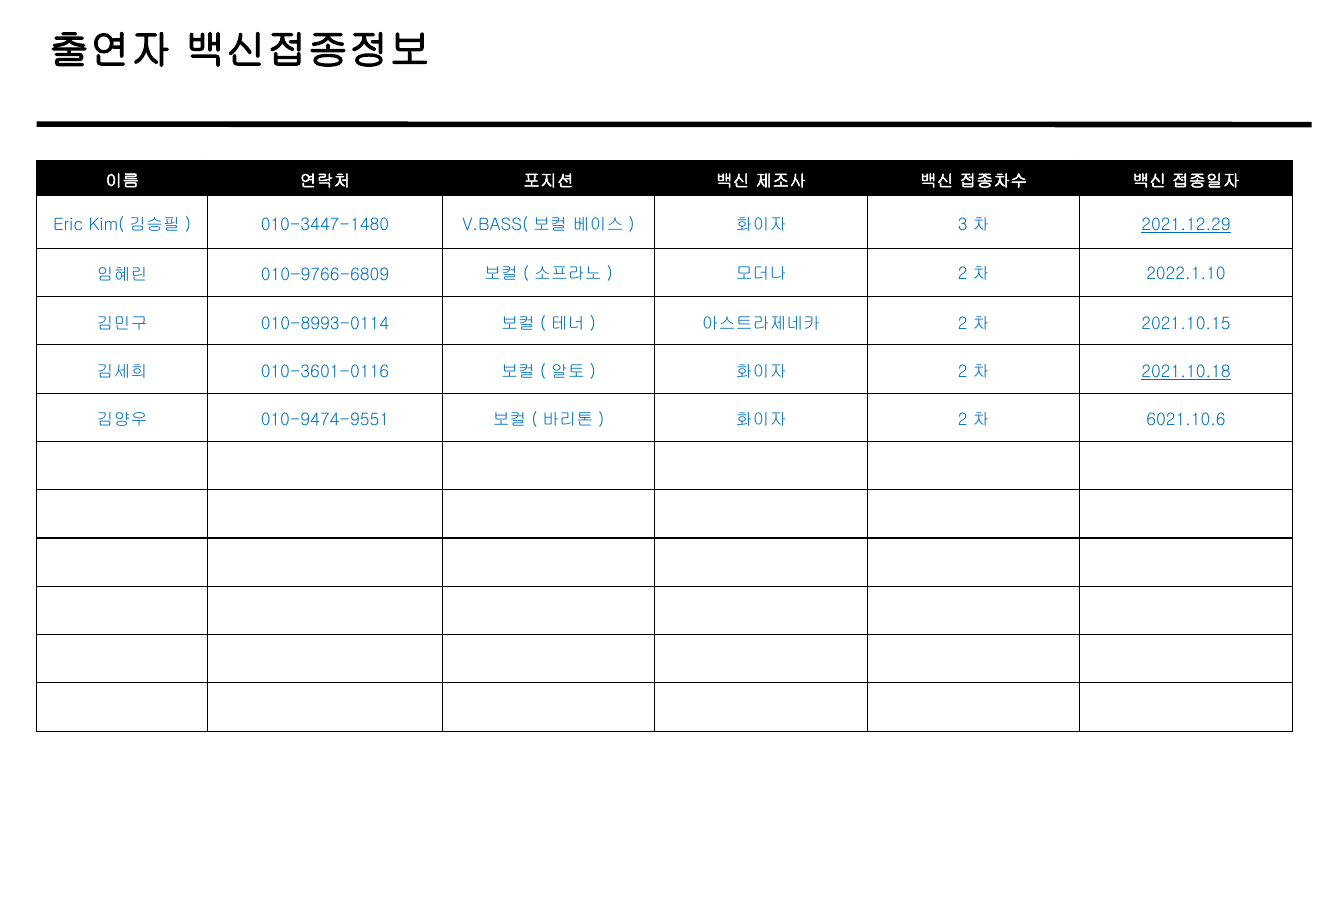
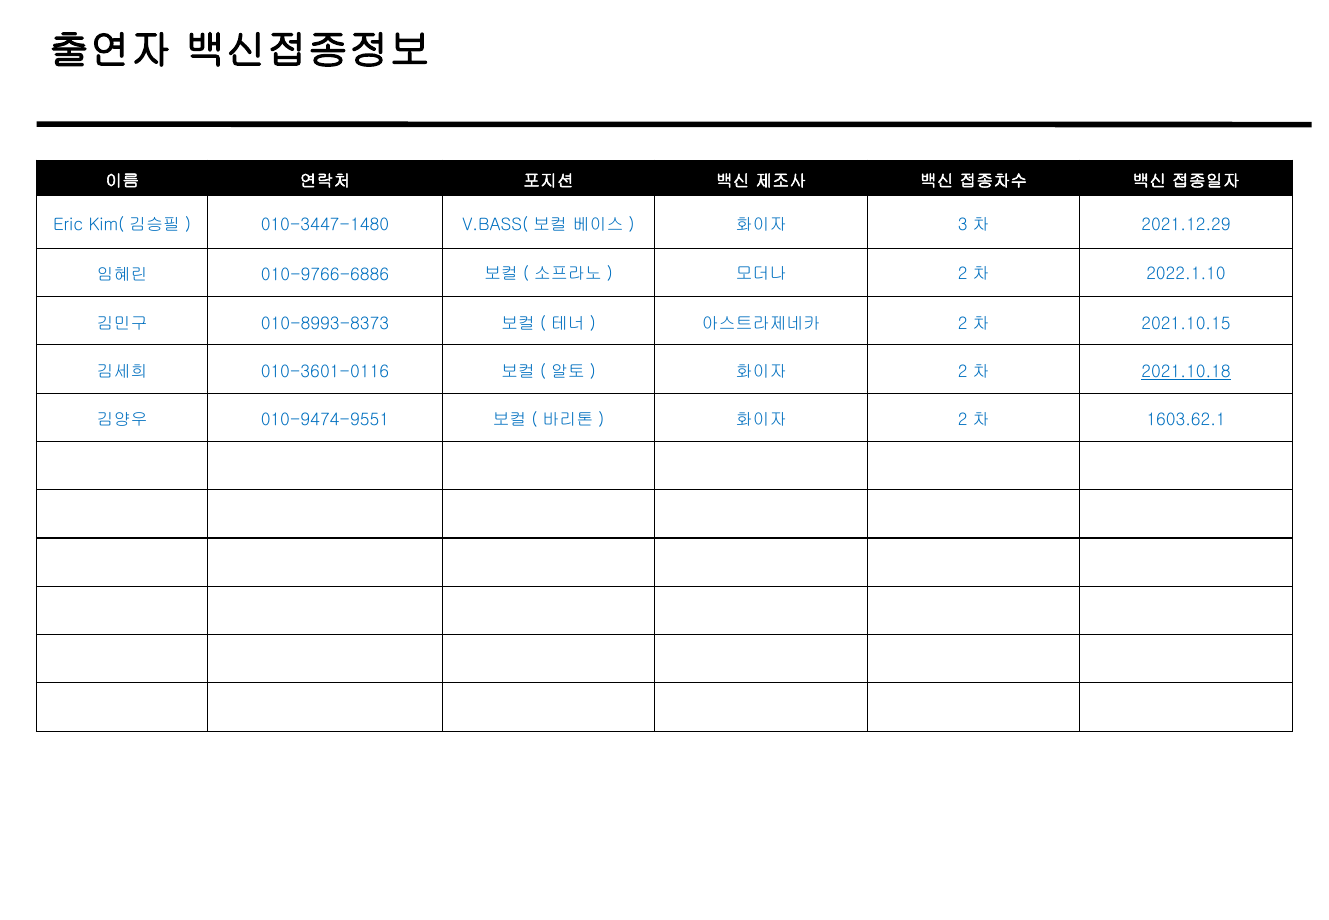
2021.12.29 underline: present -> none (1186, 225)
010-9766-6809: 010-9766-6809 -> 010-9766-6886 (325, 275)
010-8993-0114: 010-8993-0114 -> 010-8993-8373 (325, 324)
6021.10.6: 6021.10.6 -> 1603.62.1 (1186, 420)
